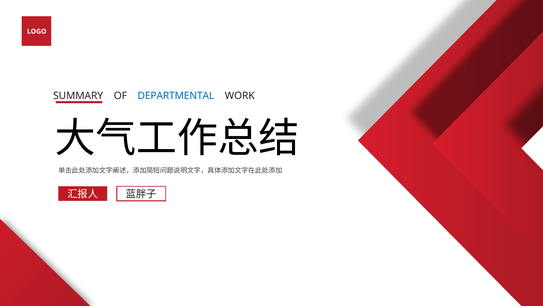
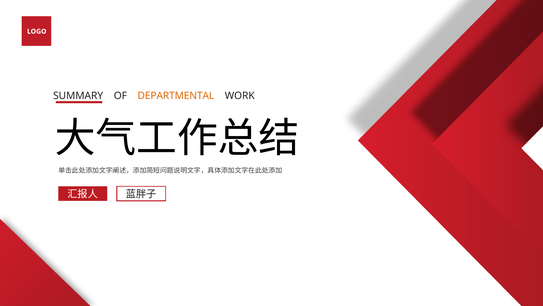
DEPARTMENTAL colour: blue -> orange (176, 96)
